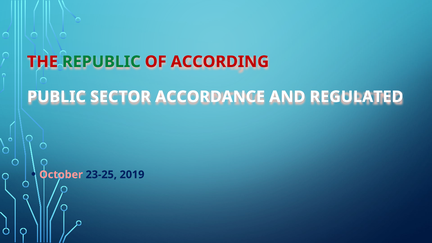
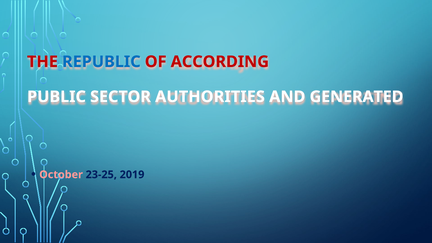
REPUBLIC colour: green -> blue (101, 62)
ACCORDANCE: ACCORDANCE -> AUTHORITIES (210, 97)
REGULATED: REGULATED -> GENERATED (357, 97)
